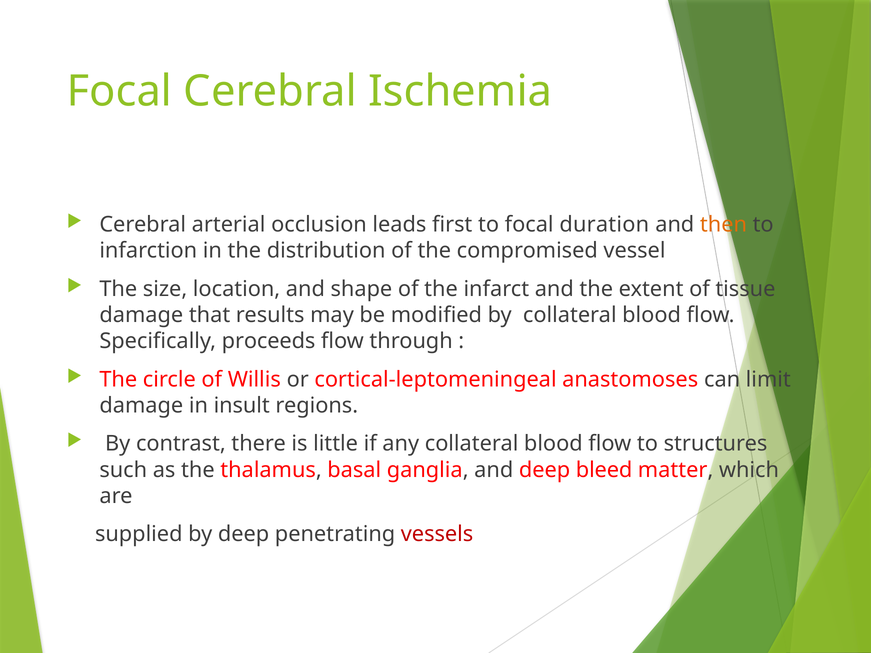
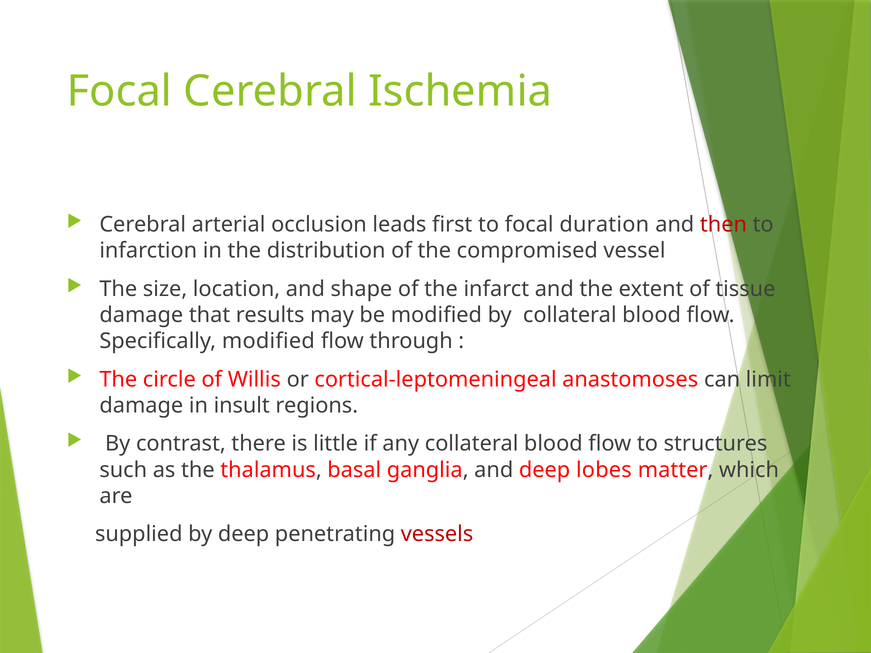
then colour: orange -> red (724, 225)
Specifically proceeds: proceeds -> modified (268, 341)
bleed: bleed -> lobes (604, 470)
